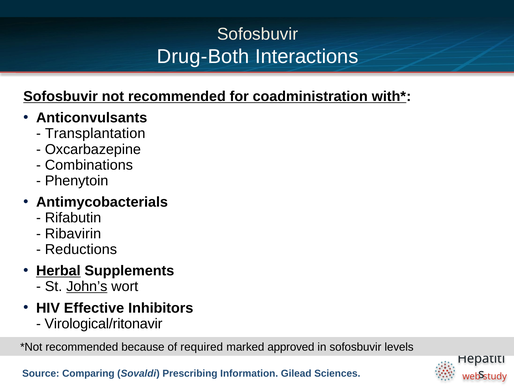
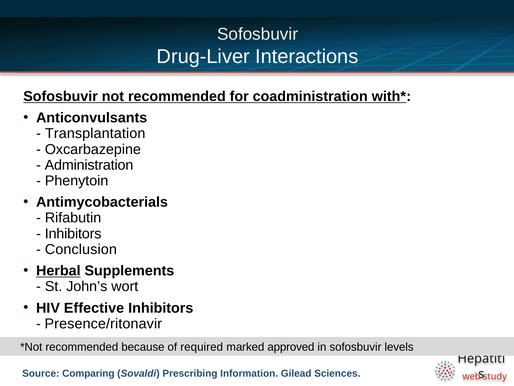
Drug-Both: Drug-Both -> Drug-Liver (203, 57)
Combinations: Combinations -> Administration (89, 165)
Ribavirin: Ribavirin -> Inhibitors (73, 233)
Reductions: Reductions -> Conclusion (81, 249)
John’s underline: present -> none (87, 286)
Virological/ritonavir: Virological/ritonavir -> Presence/ritonavir (103, 323)
